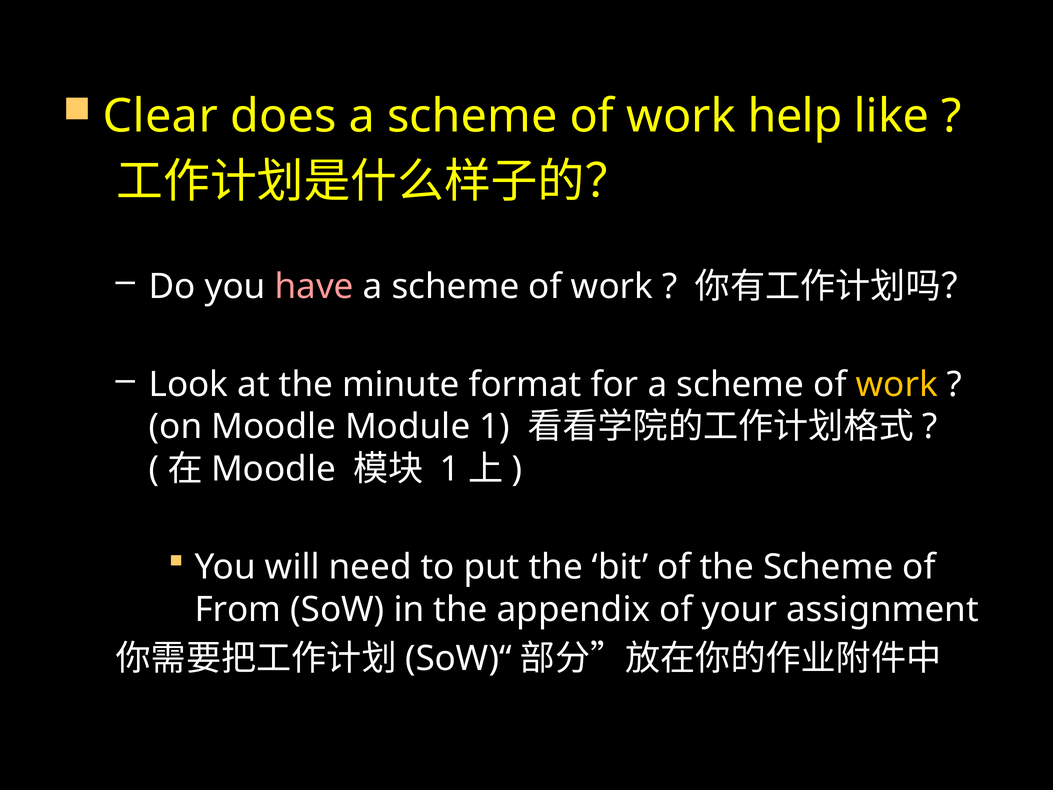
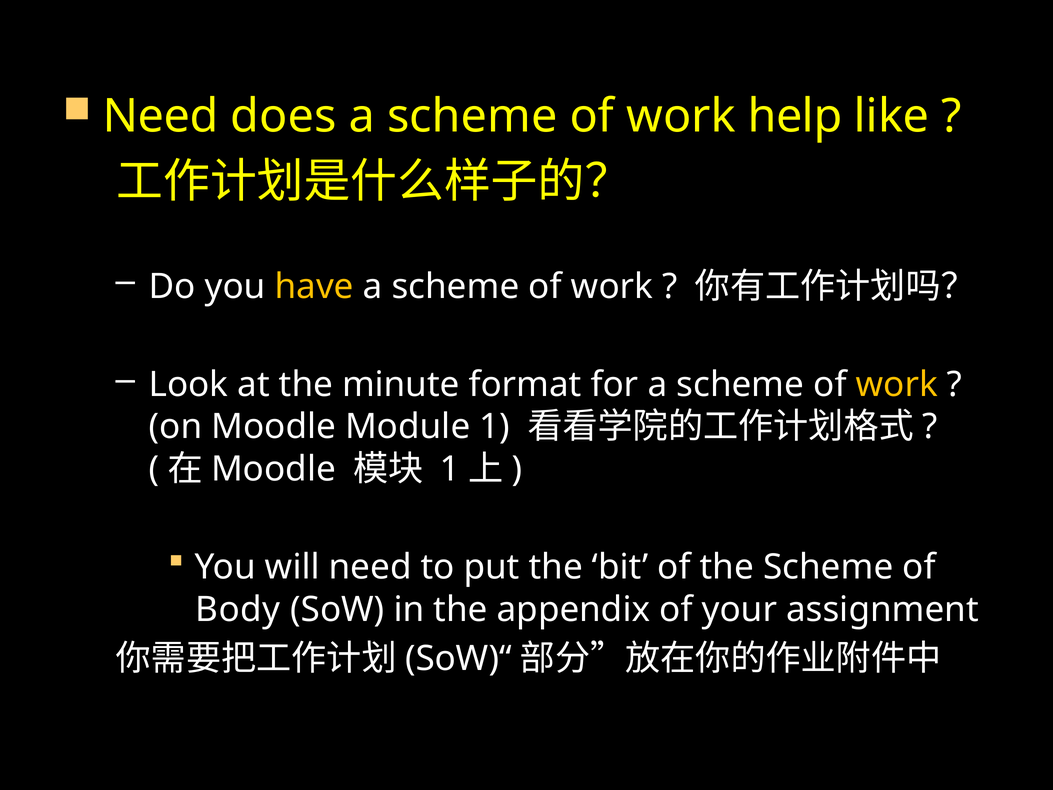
Clear: Clear -> Need (161, 116)
have colour: pink -> yellow (314, 286)
From: From -> Body (238, 609)
